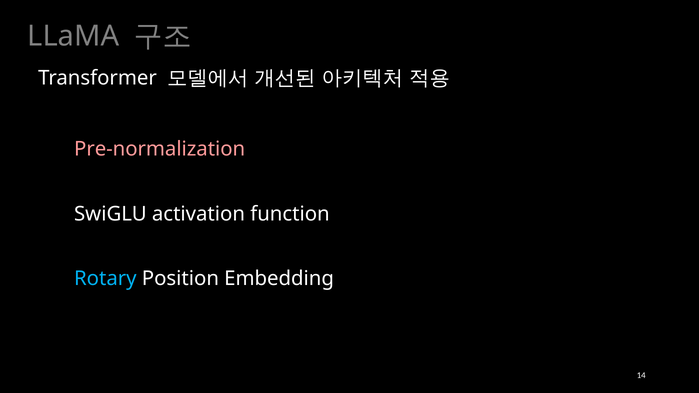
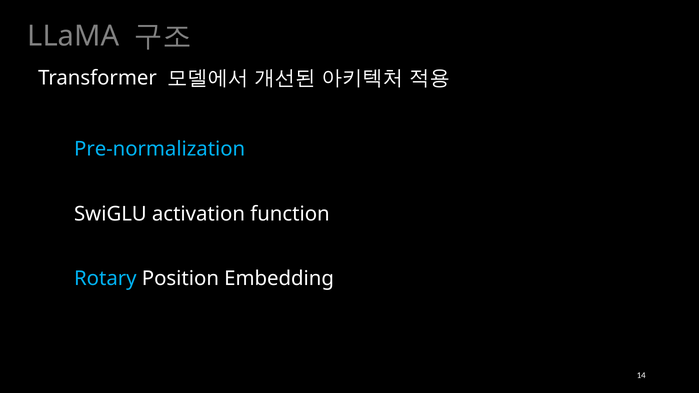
Pre-normalization colour: pink -> light blue (160, 149)
